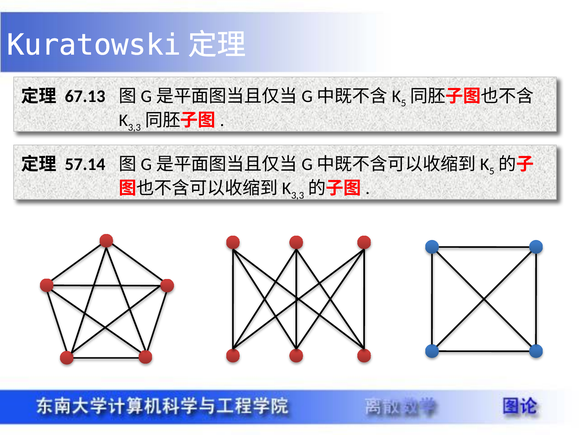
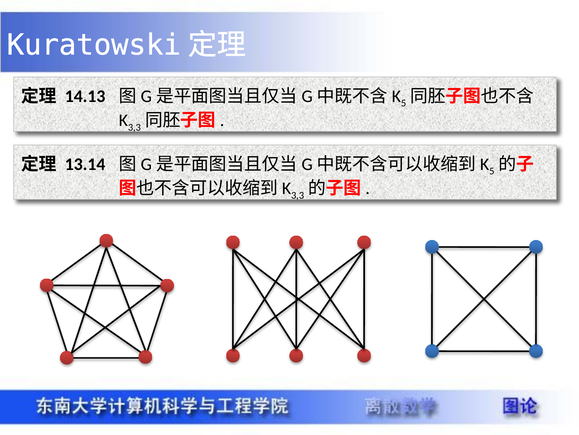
67.13: 67.13 -> 14.13 (85, 96)
57.14: 57.14 -> 13.14 (85, 164)
